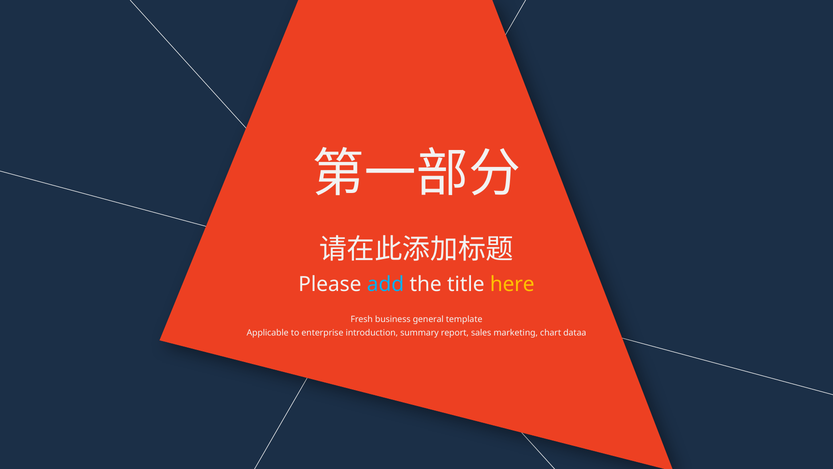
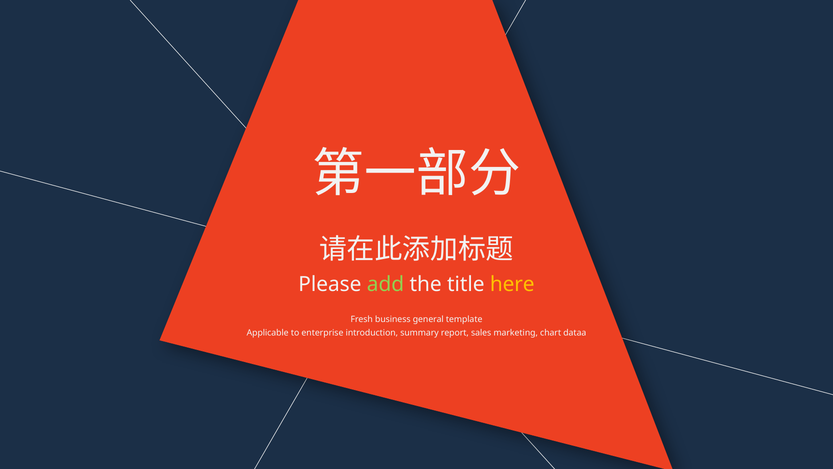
add colour: light blue -> light green (385, 284)
